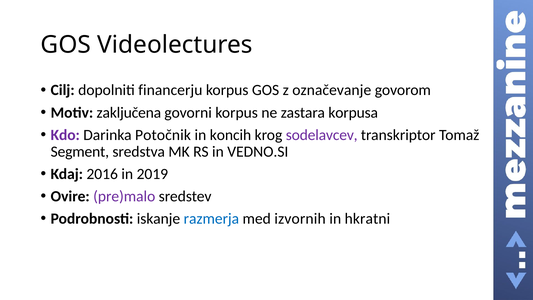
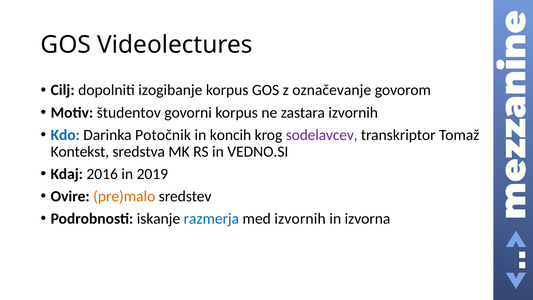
financerju: financerju -> izogibanje (170, 90)
zaključena: zaključena -> študentov (129, 112)
zastara korpusa: korpusa -> izvornih (353, 112)
Kdo colour: purple -> blue (65, 135)
Segment: Segment -> Kontekst (80, 152)
pre)malo colour: purple -> orange (124, 196)
hkratni: hkratni -> izvorna (367, 219)
